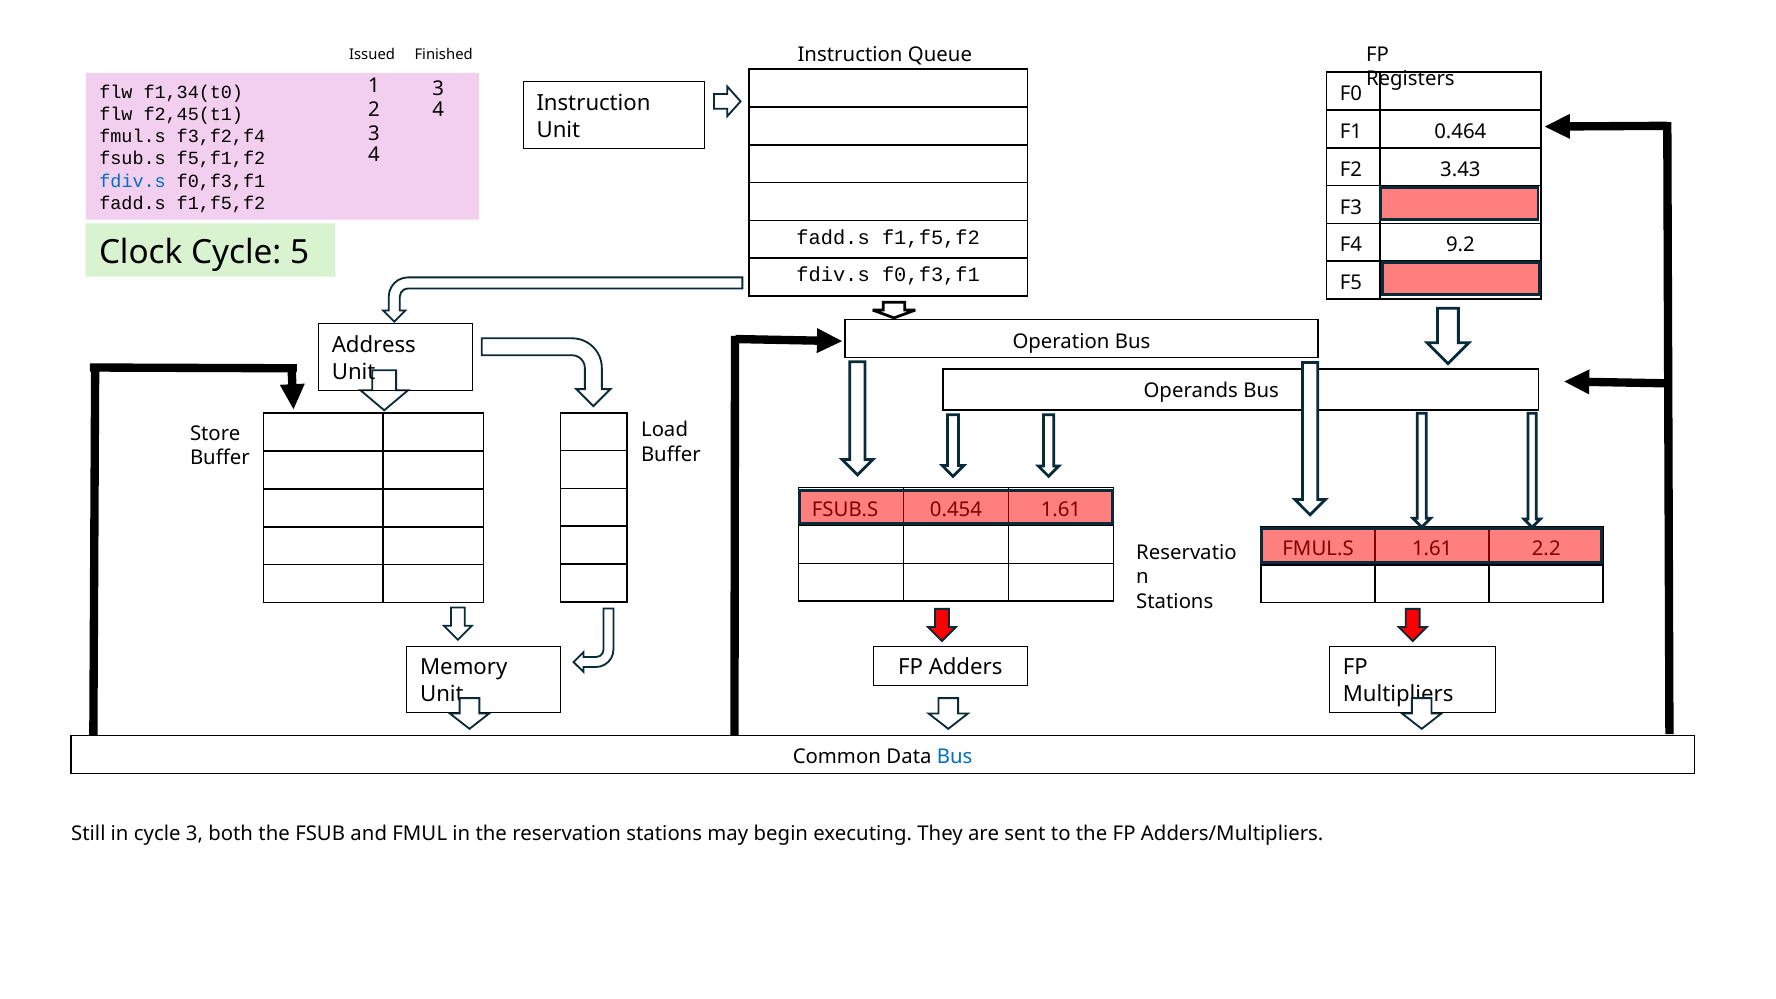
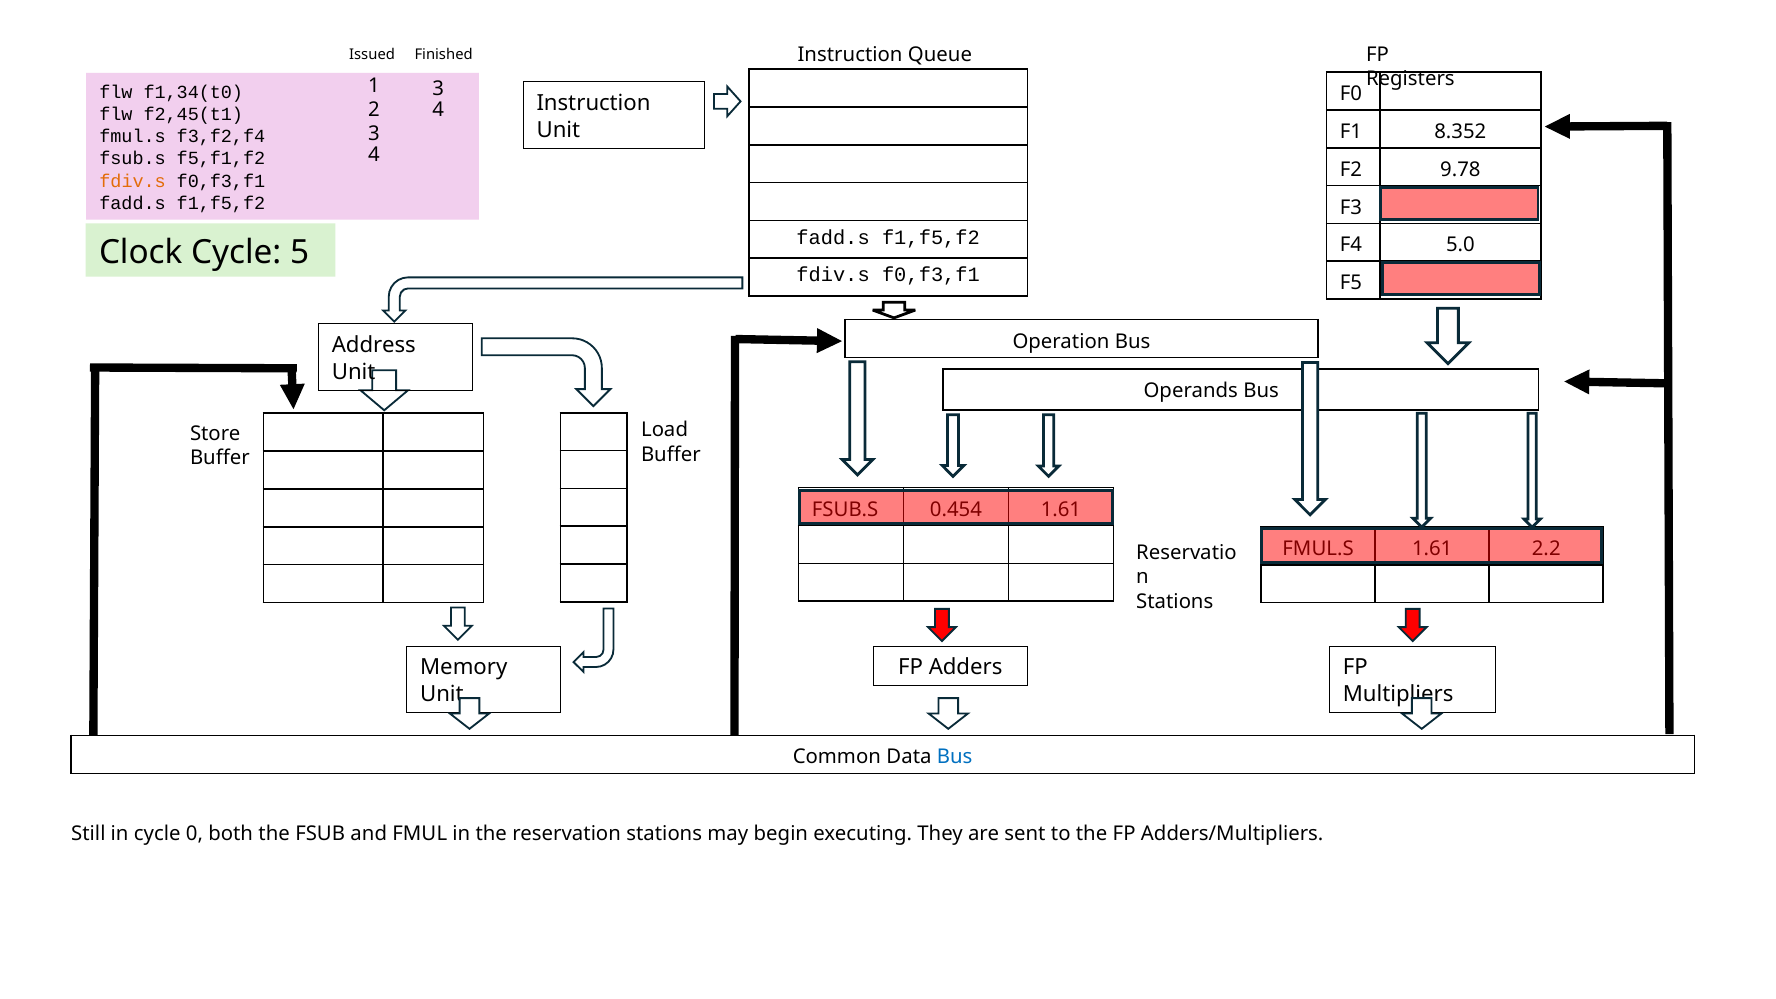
0.464: 0.464 -> 8.352 (1460, 132)
3.43: 3.43 -> 9.78 (1460, 170)
fdiv.s colour: blue -> orange (133, 181)
9.2: 9.2 -> 5.0 (1460, 245)
cycle 3: 3 -> 0 (194, 834)
